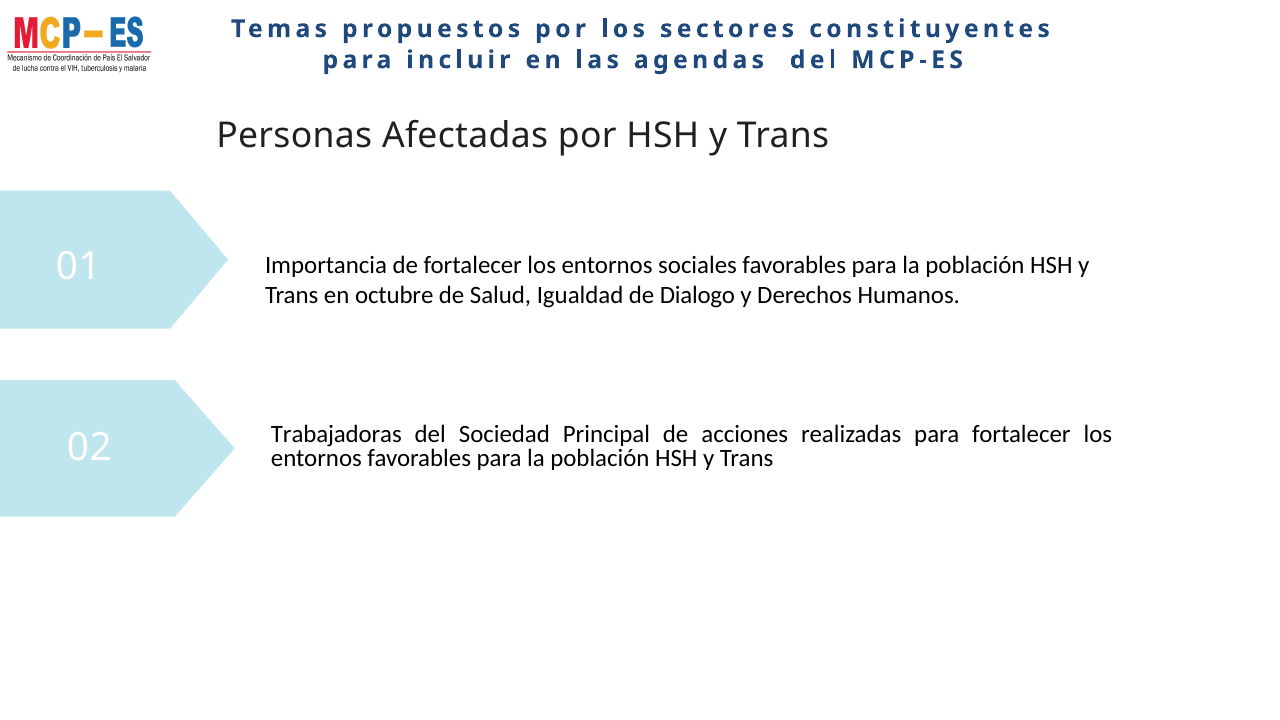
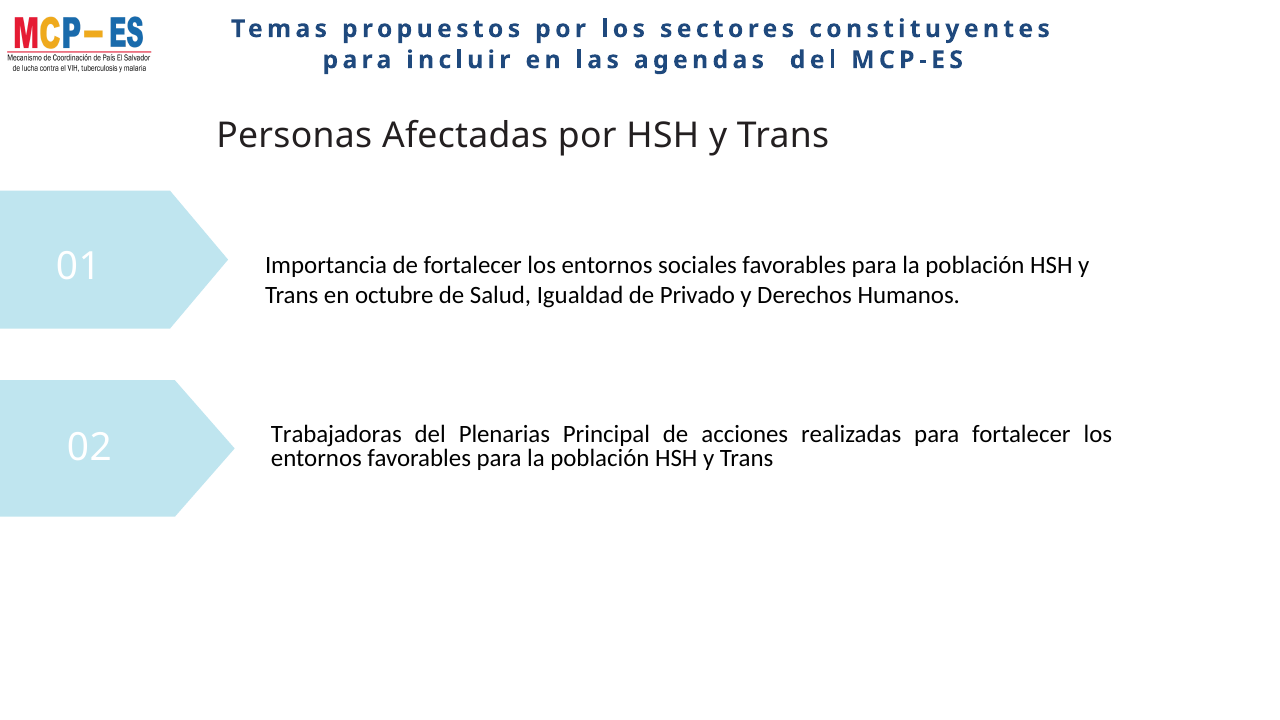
Dialogo: Dialogo -> Privado (697, 295)
Sociedad: Sociedad -> Plenarias (504, 434)
